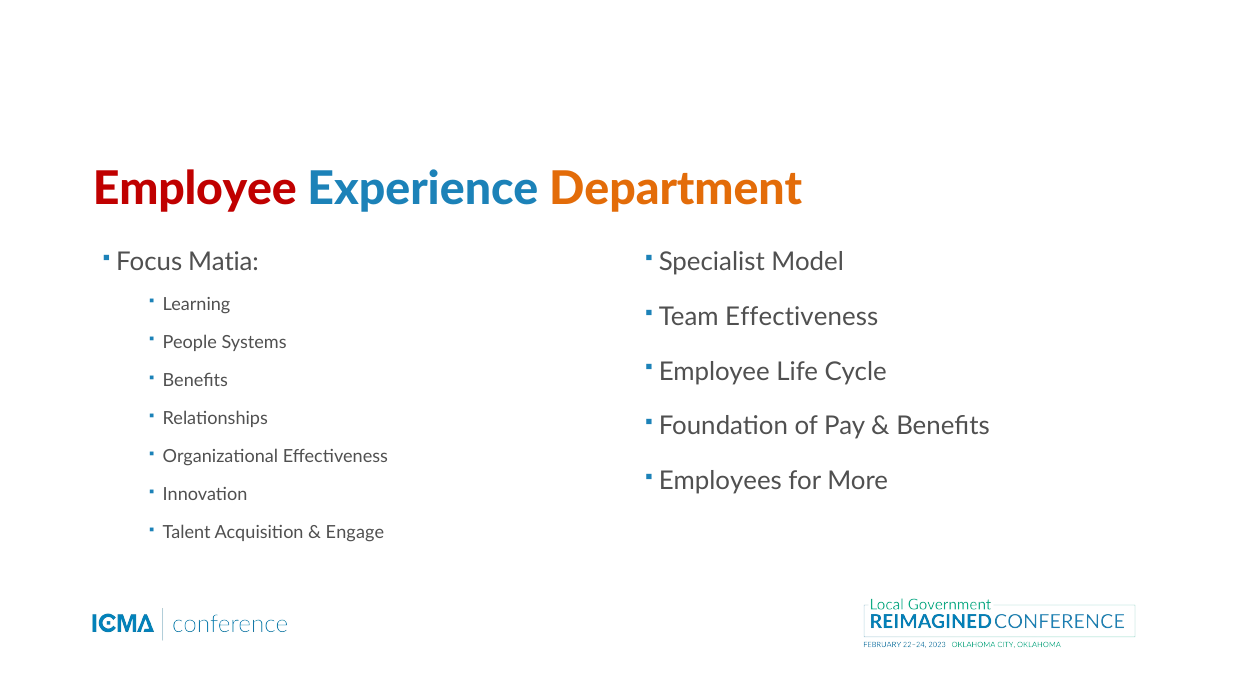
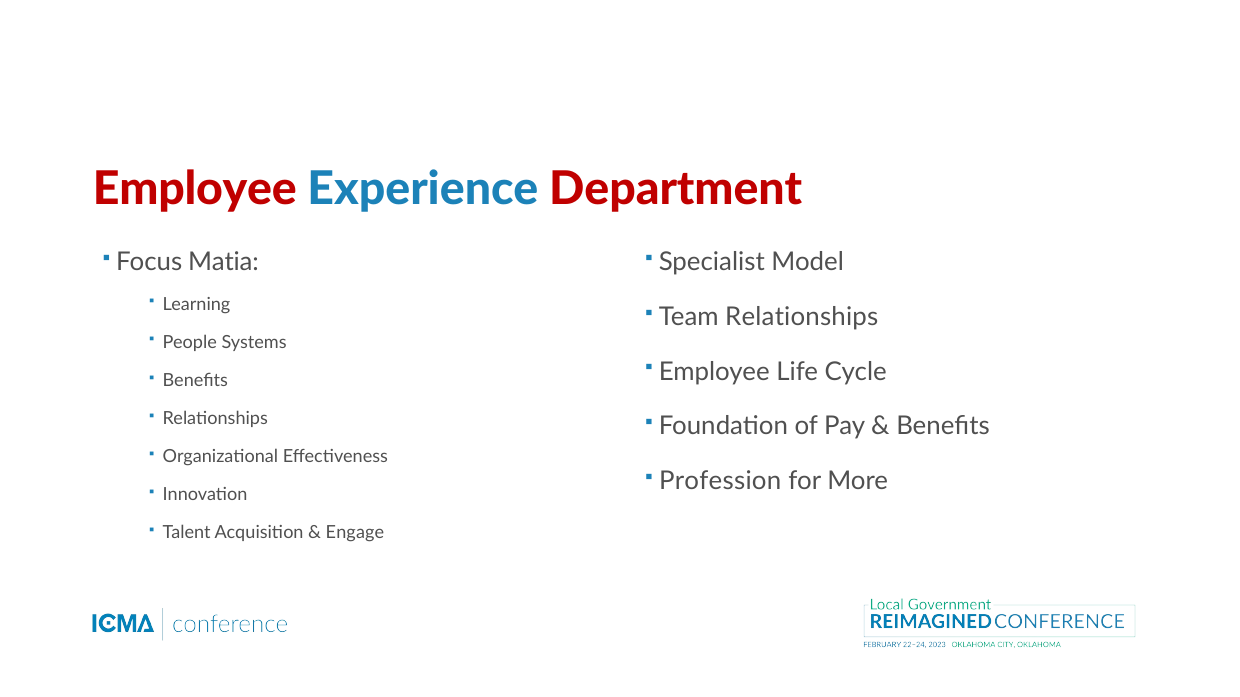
Department colour: orange -> red (676, 189)
Team Effectiveness: Effectiveness -> Relationships (802, 317)
Employees: Employees -> Profession (720, 481)
